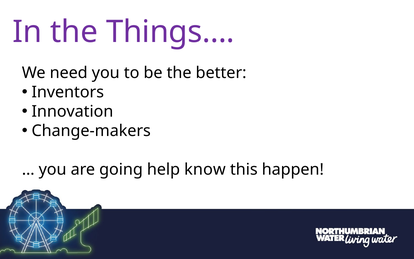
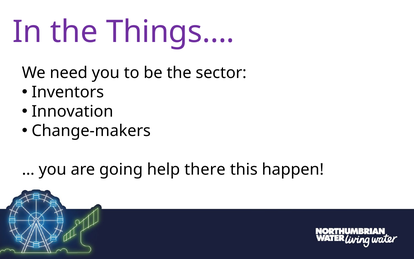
better: better -> sector (221, 73)
know: know -> there (205, 170)
